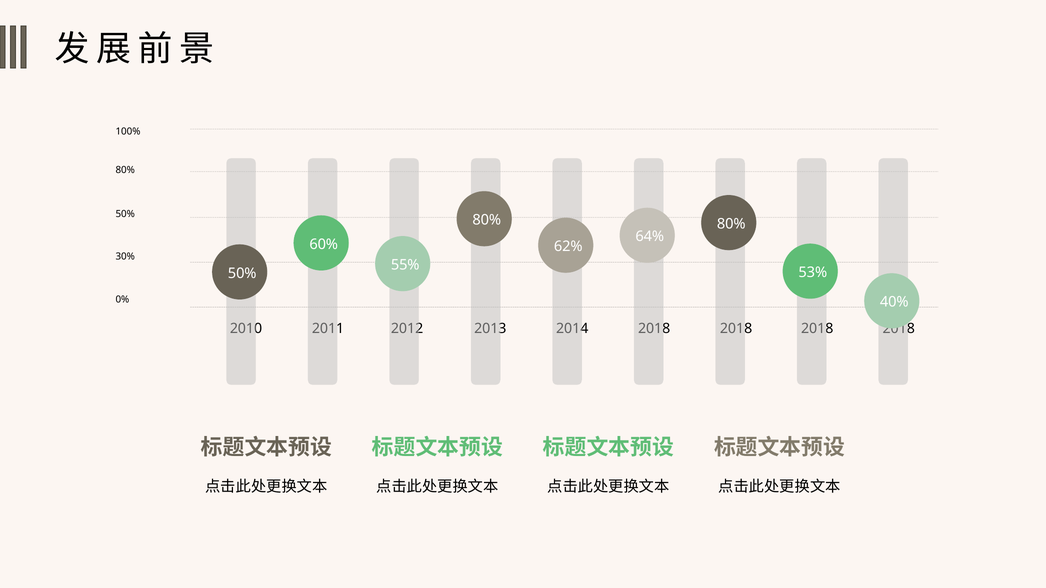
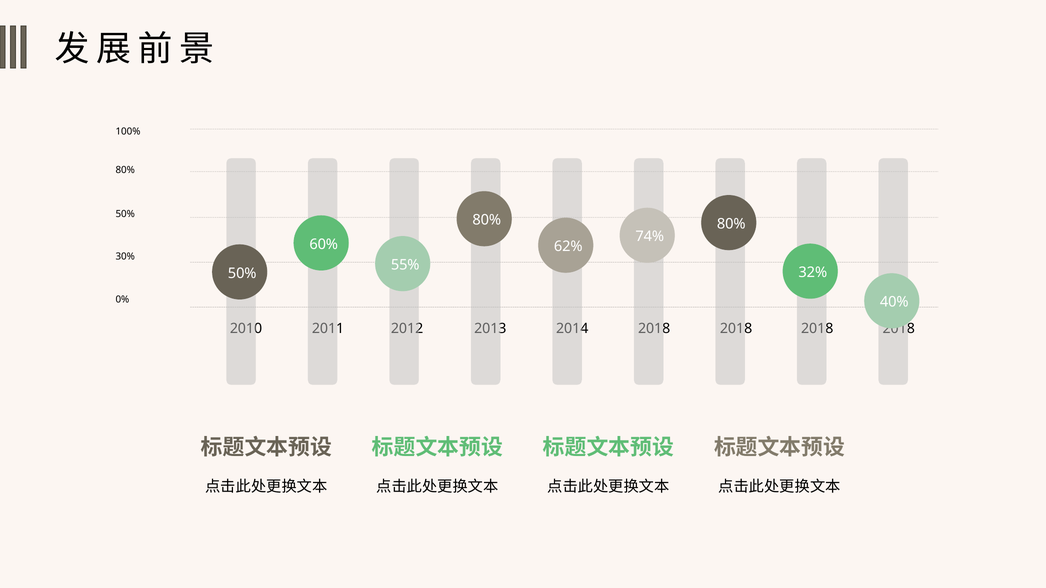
64%: 64% -> 74% (650, 237)
53%: 53% -> 32% (813, 273)
